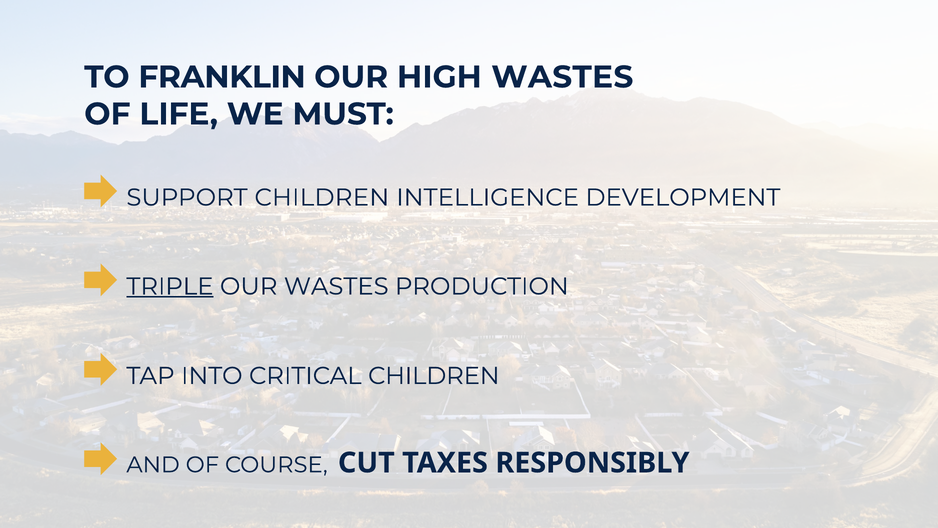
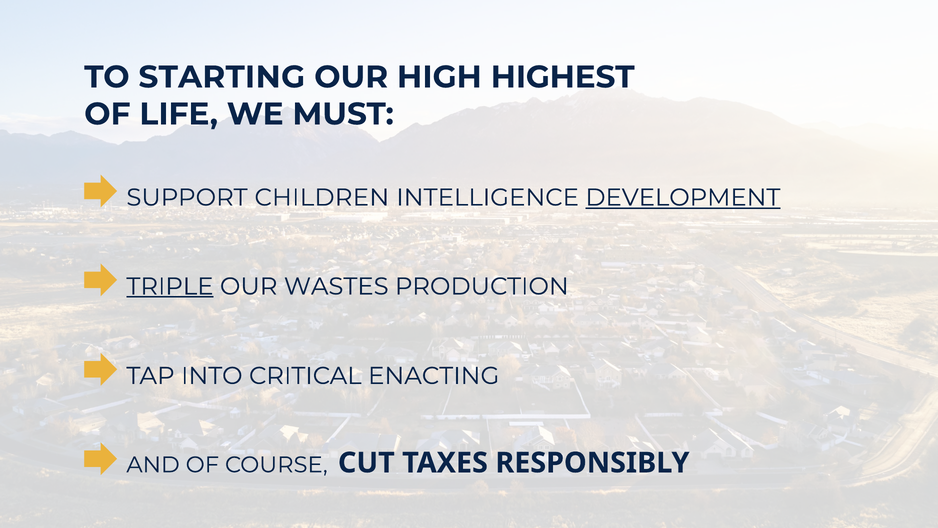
FRANKLIN: FRANKLIN -> STARTING (222, 77)
HIGH WASTES: WASTES -> HIGHEST (563, 77)
DEVELOPMENT underline: none -> present (683, 197)
CRITICAL CHILDREN: CHILDREN -> ENACTING (434, 376)
